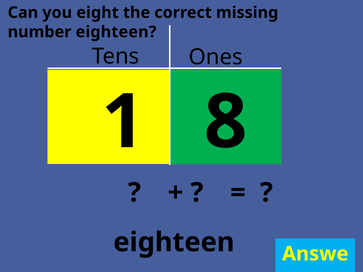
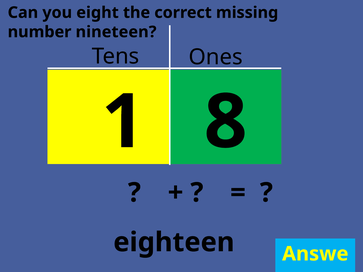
number eighteen: eighteen -> nineteen (116, 32)
